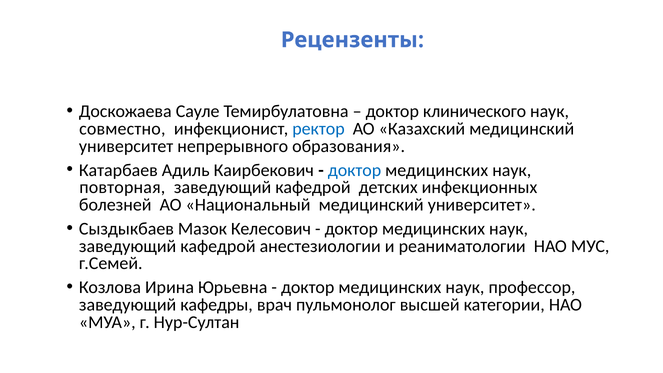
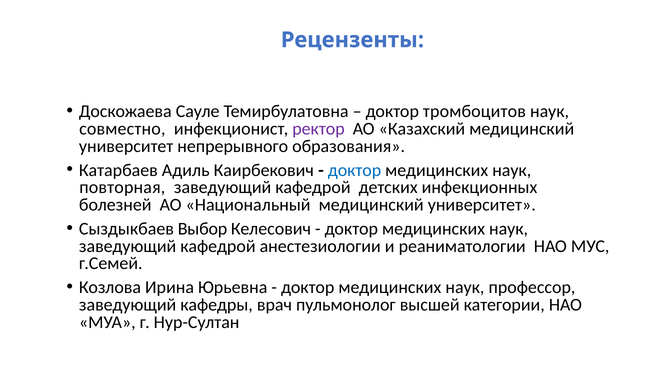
клинического: клинического -> тромбоцитов (474, 112)
ректор colour: blue -> purple (318, 129)
Мазок: Мазок -> Выбор (203, 229)
